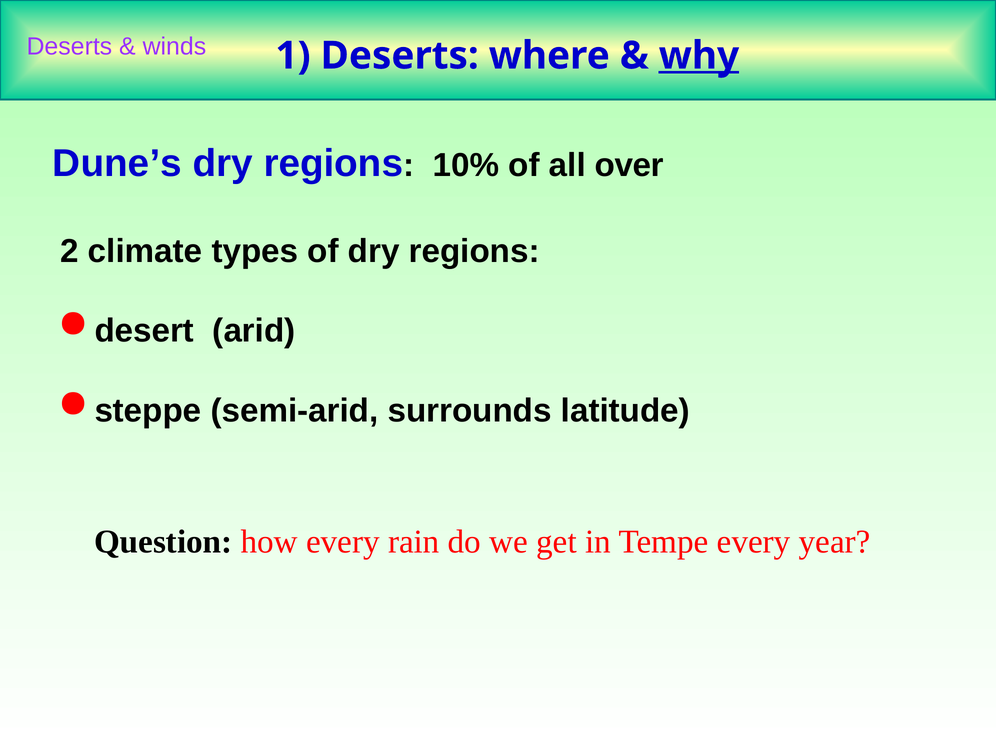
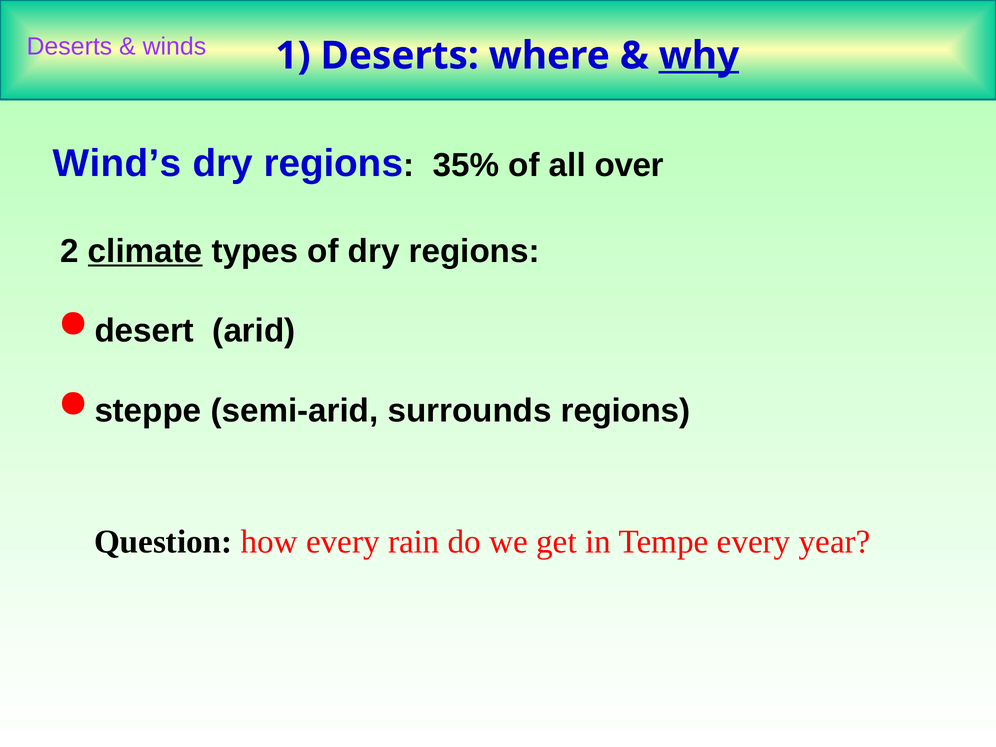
Dune’s: Dune’s -> Wind’s (117, 164)
10%: 10% -> 35% (466, 165)
climate underline: none -> present (145, 251)
surrounds latitude: latitude -> regions (626, 411)
